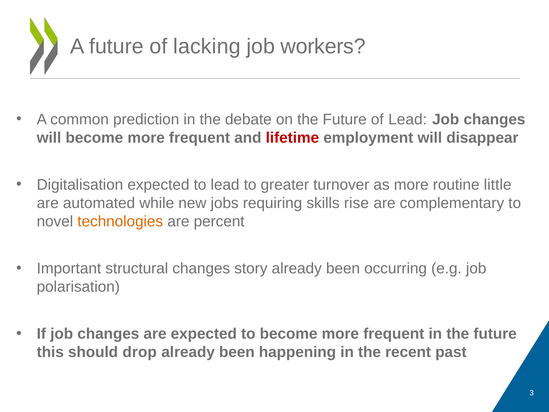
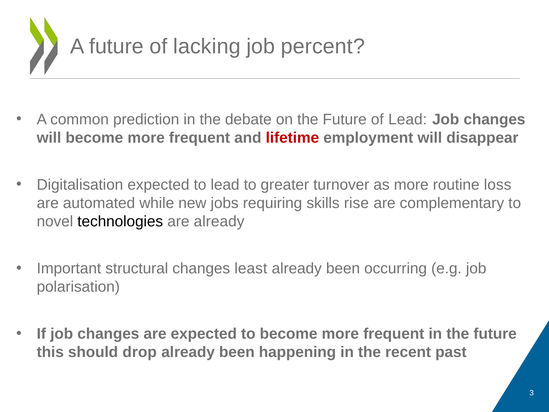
workers: workers -> percent (323, 46)
little: little -> loss (498, 185)
technologies colour: orange -> black (120, 221)
are percent: percent -> already (219, 221)
story: story -> least (251, 268)
